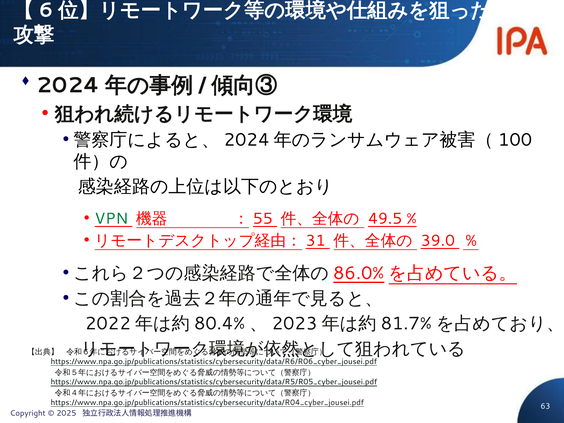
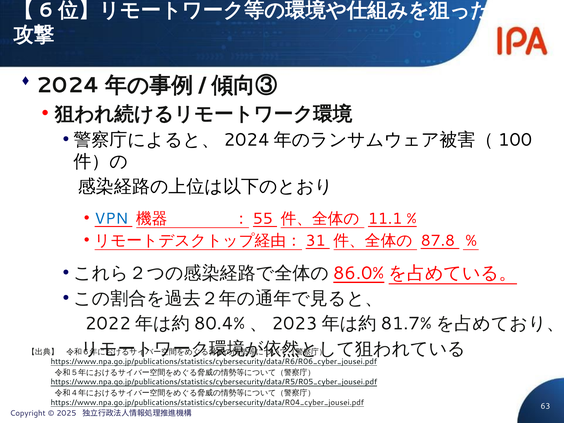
VPN colour: green -> blue (111, 219)
49.5: 49.5 -> 11.1 (385, 219)
39.0: 39.0 -> 87.8 (438, 241)
